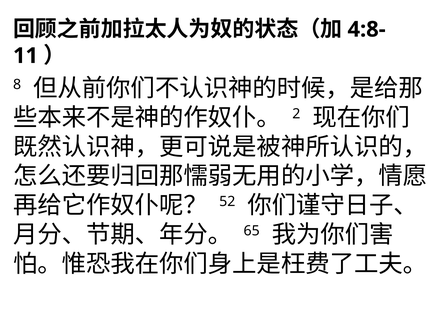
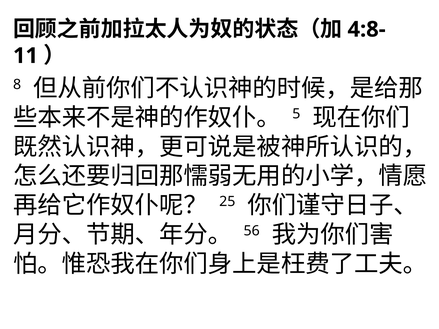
2: 2 -> 5 (296, 114)
52: 52 -> 25 (227, 202)
65: 65 -> 56 (252, 231)
